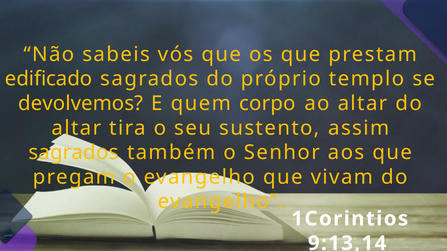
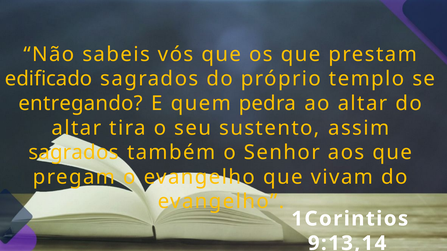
devolvemos: devolvemos -> entregando (81, 104)
corpo: corpo -> pedra (268, 104)
